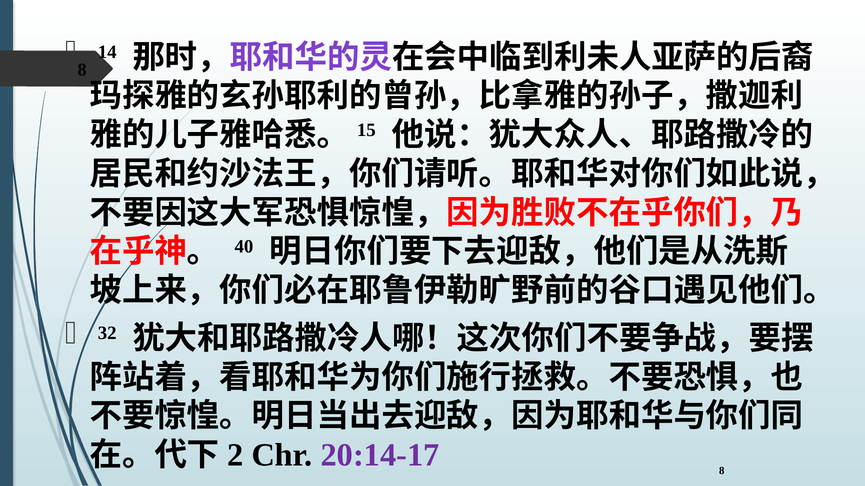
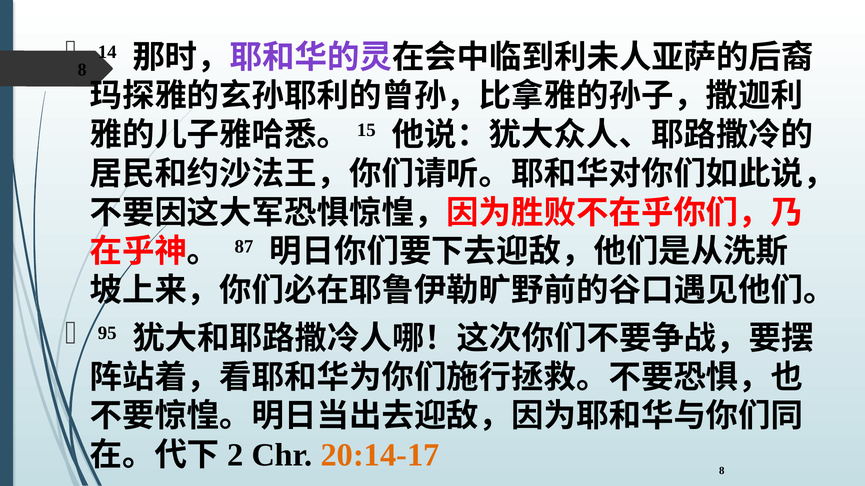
40: 40 -> 87 (244, 247)
32: 32 -> 95 (107, 334)
20:14-17 colour: purple -> orange (380, 456)
